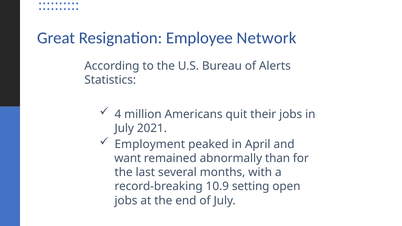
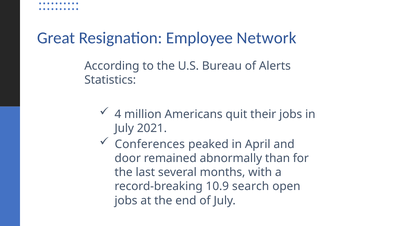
Employment: Employment -> Conferences (150, 144)
want: want -> door (128, 158)
setting: setting -> search (251, 187)
